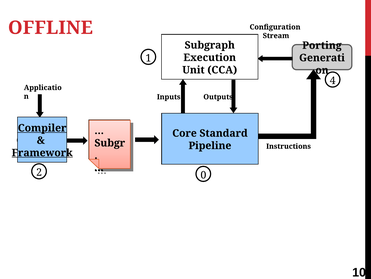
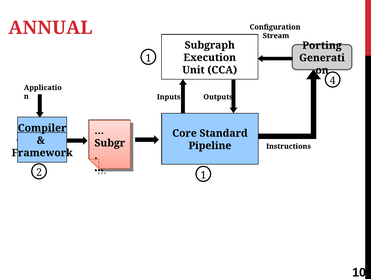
OFFLINE: OFFLINE -> ANNUAL (50, 28)
Framework underline: present -> none (42, 152)
2 0: 0 -> 1 (203, 175)
